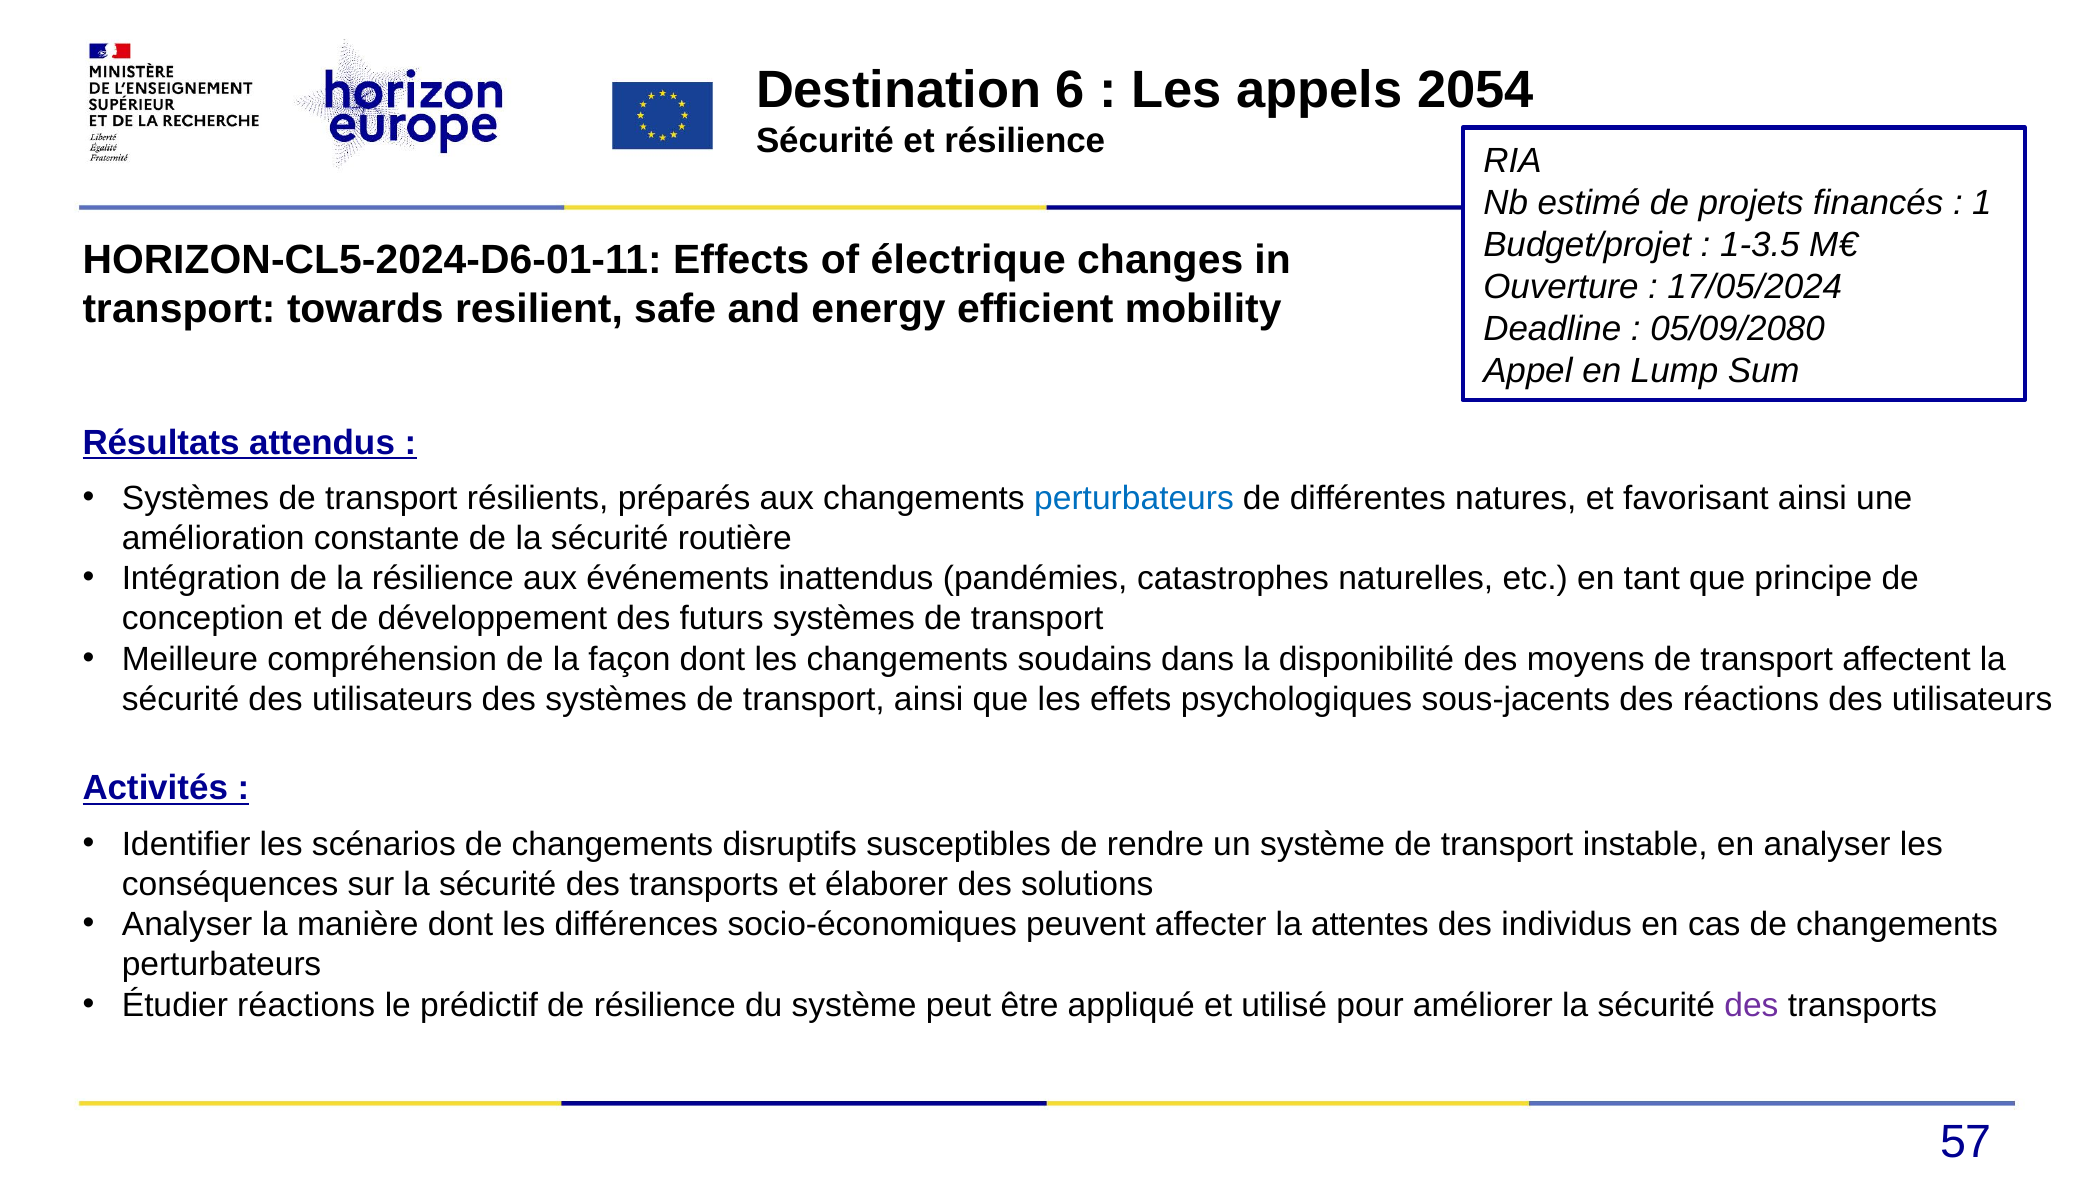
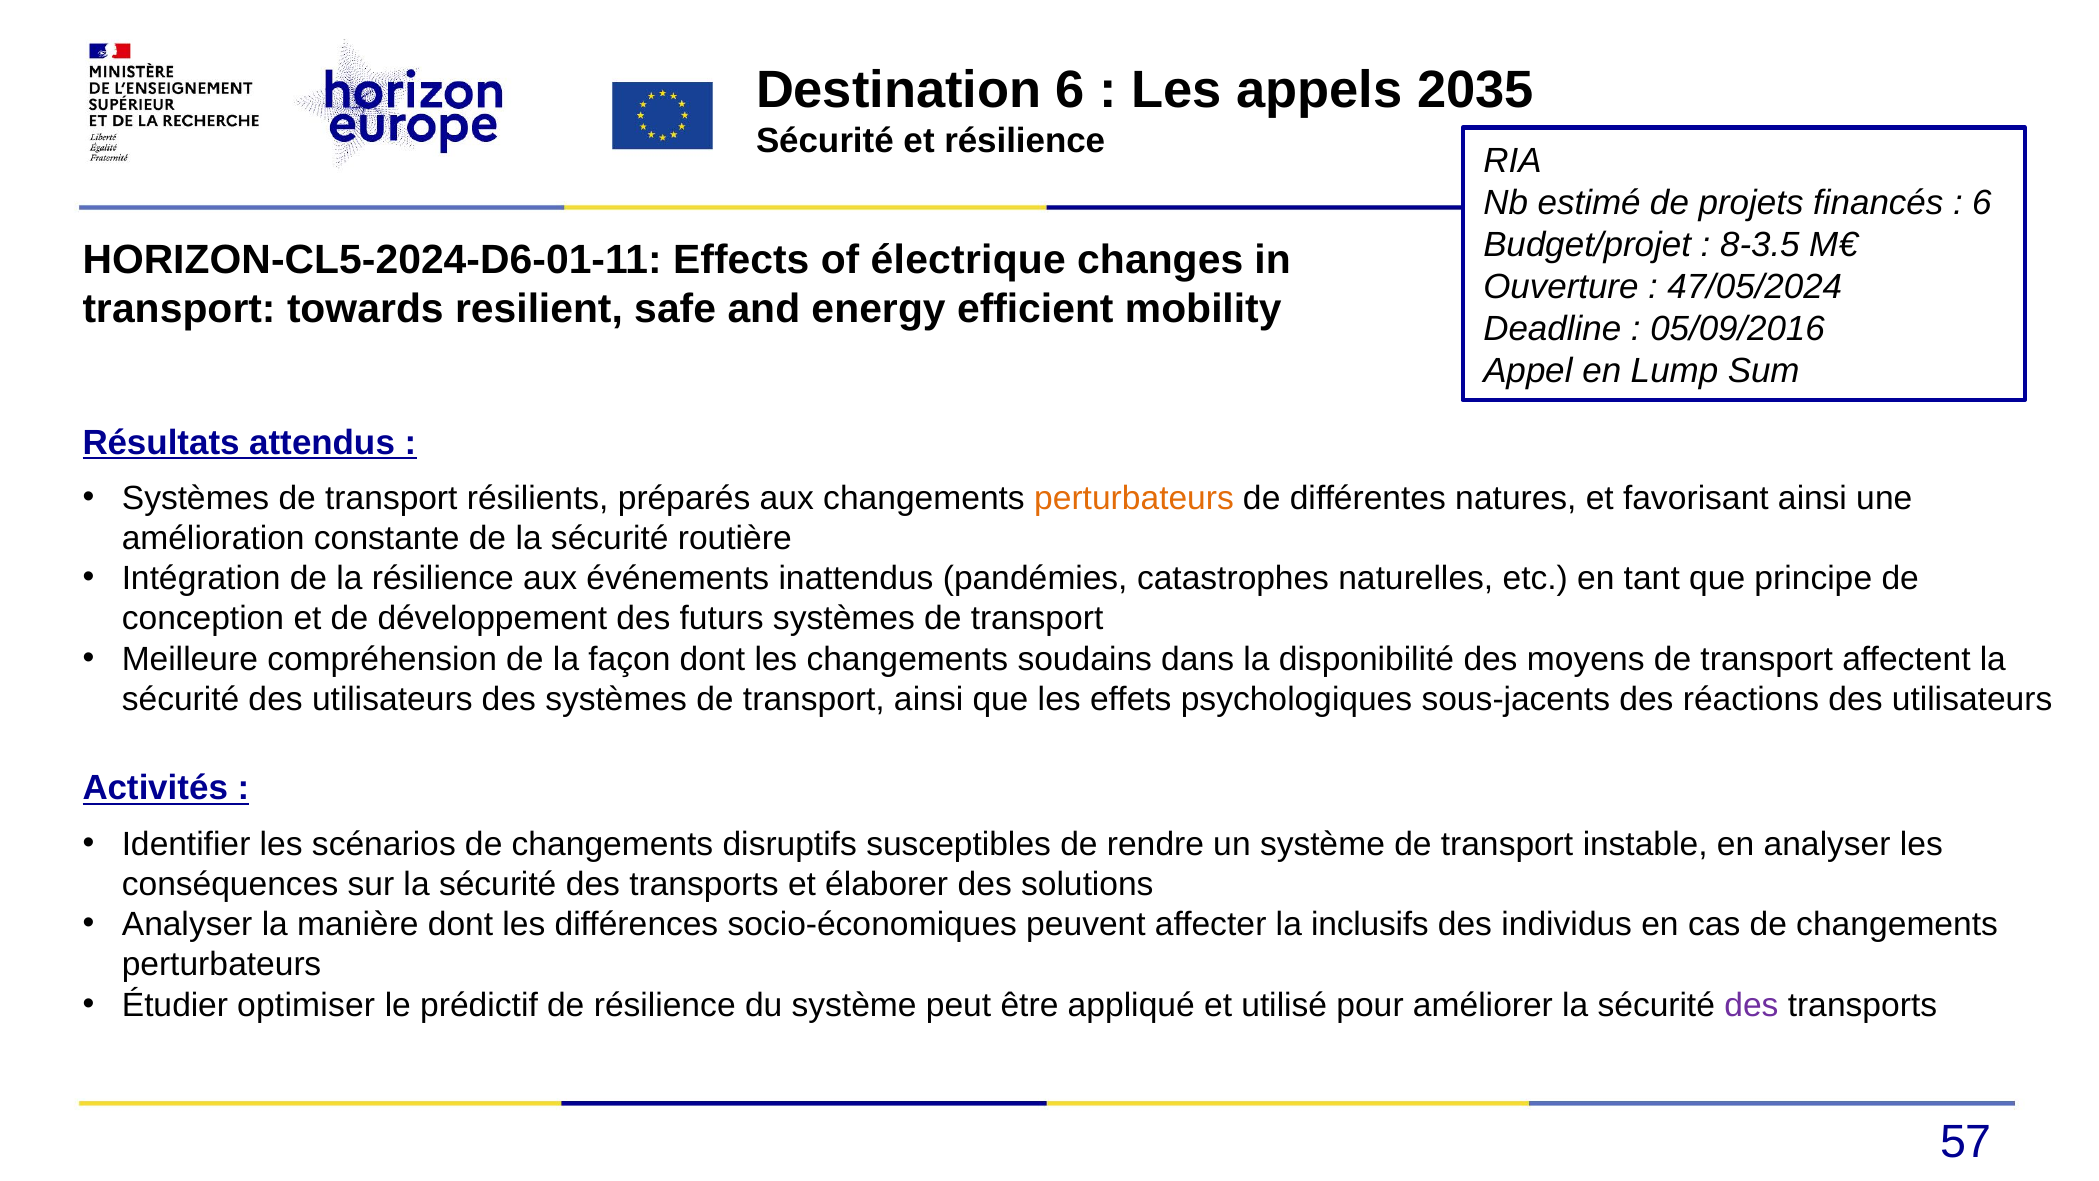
2054: 2054 -> 2035 (1475, 90)
1: 1 -> 6 (1982, 203)
1-3.5: 1-3.5 -> 8-3.5 (1760, 245)
17/05/2024: 17/05/2024 -> 47/05/2024 (1755, 287)
05/09/2080: 05/09/2080 -> 05/09/2016 (1738, 329)
perturbateurs colour: blue -> orange (1134, 498)
attentes: attentes -> inclusifs (1370, 924)
Étudier réactions: réactions -> optimiser (306, 1005)
